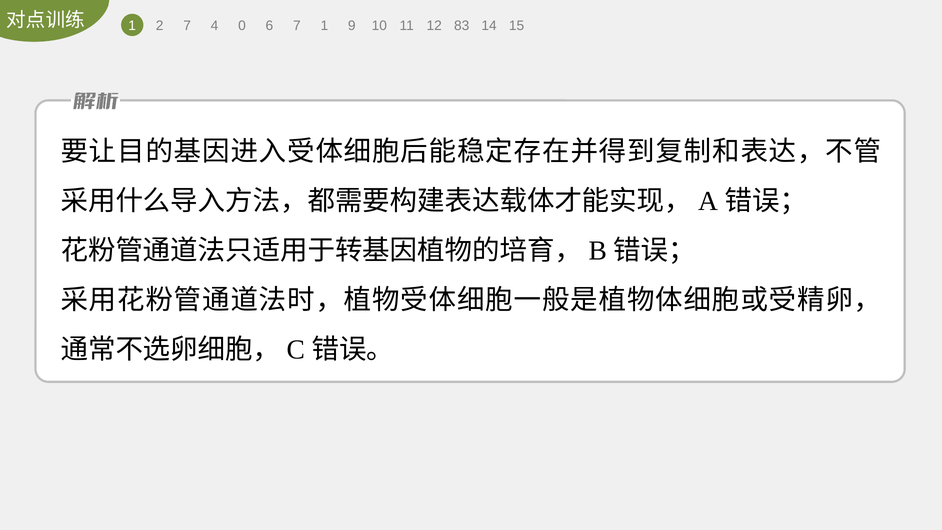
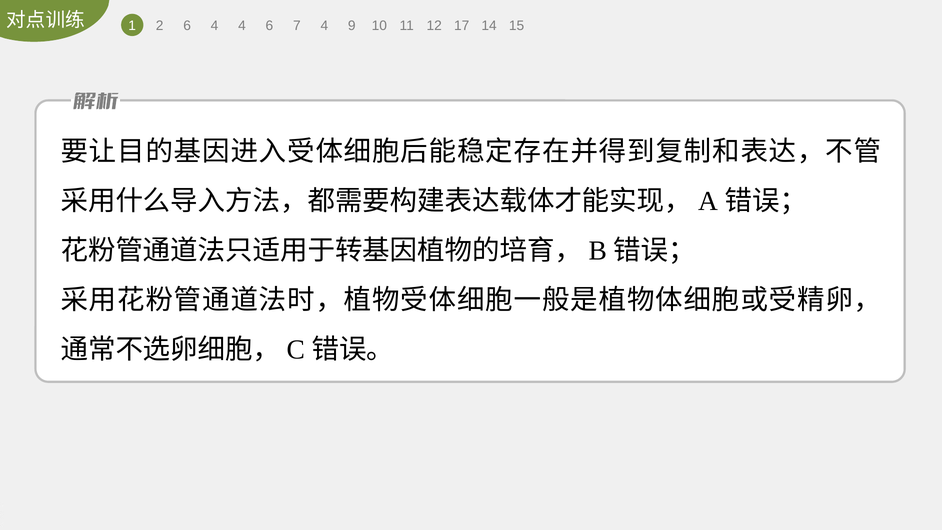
2 7: 7 -> 6 (187, 26)
4 0: 0 -> 4 (242, 26)
7 1: 1 -> 4 (324, 26)
83: 83 -> 17 (462, 26)
